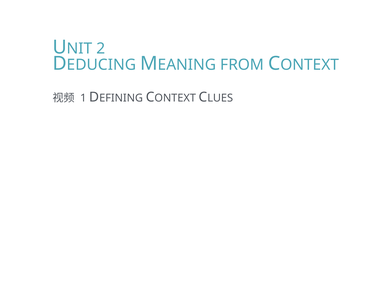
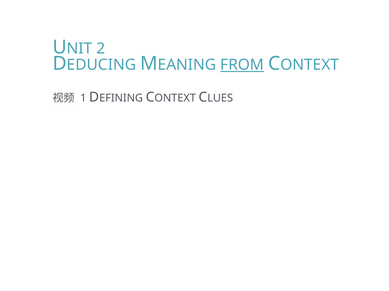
FROM underline: none -> present (242, 65)
